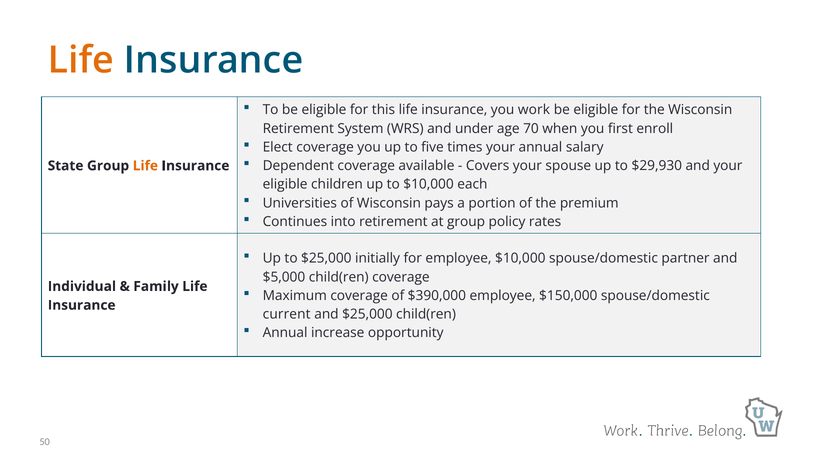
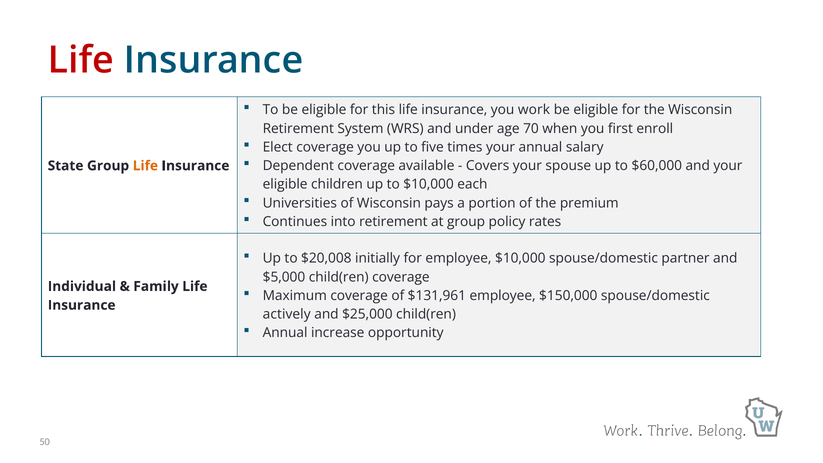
Life colour: orange -> red (81, 60)
$29,930: $29,930 -> $60,000 (657, 166)
to $25,000: $25,000 -> $20,008 (326, 258)
$390,000: $390,000 -> $131,961 (437, 296)
current: current -> actively (287, 314)
